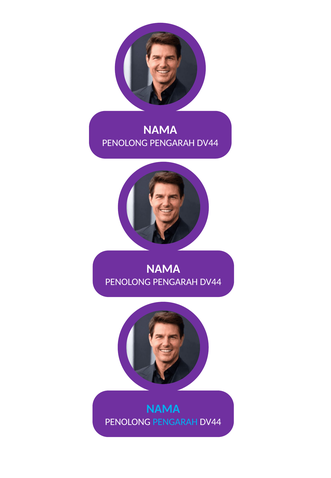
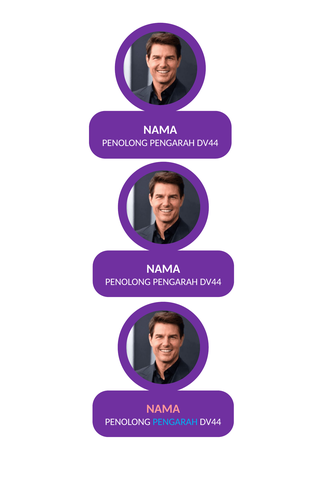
NAMA colour: light blue -> pink (163, 409)
